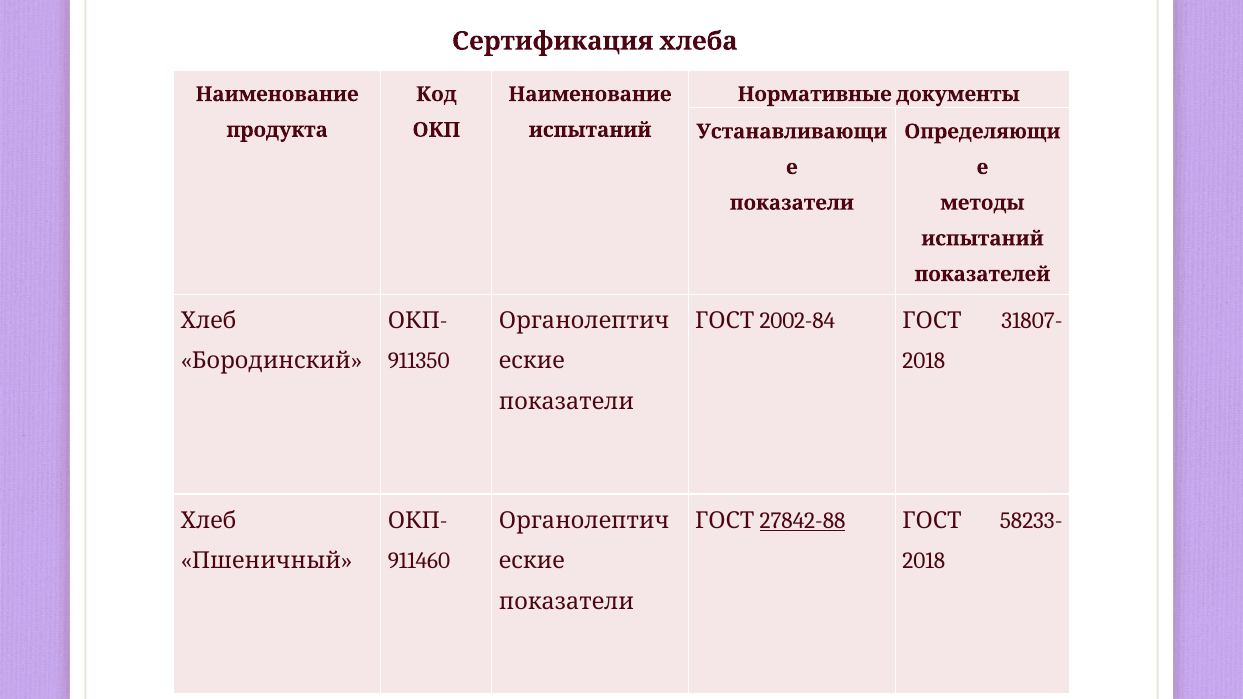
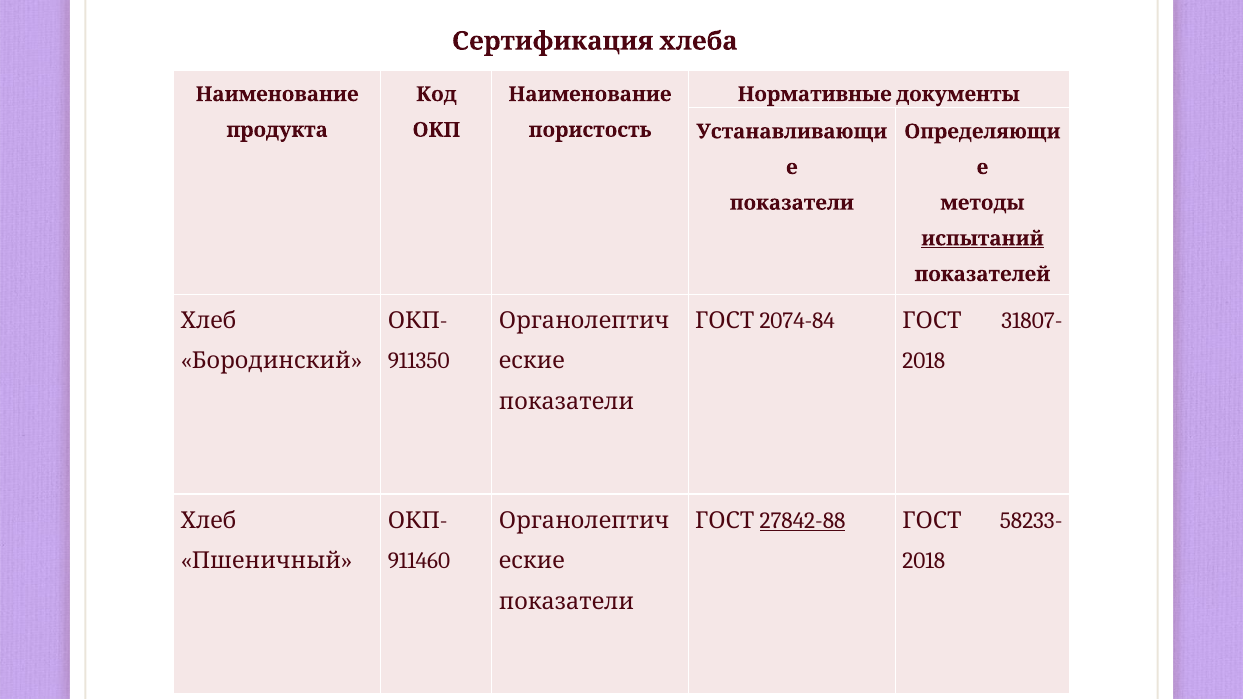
испытаний: испытаний -> пористость (590, 130)
испытаний underline: none -> present (982, 239)
2002-84: 2002-84 -> 2074-84 (797, 321)
